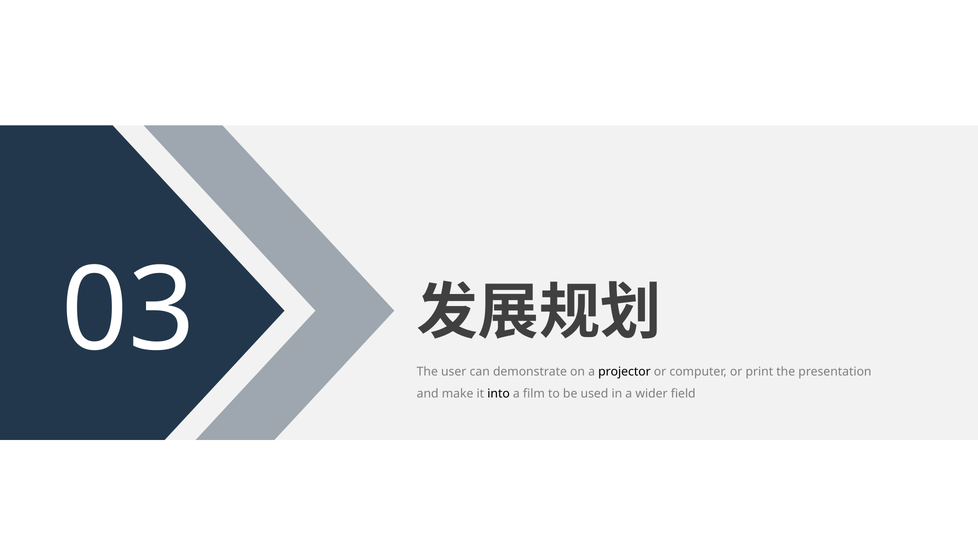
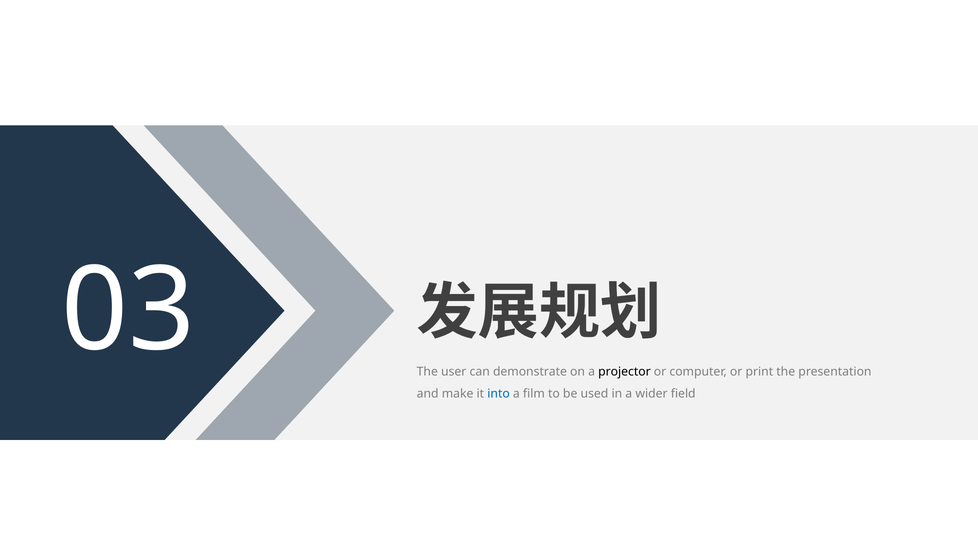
into colour: black -> blue (499, 394)
